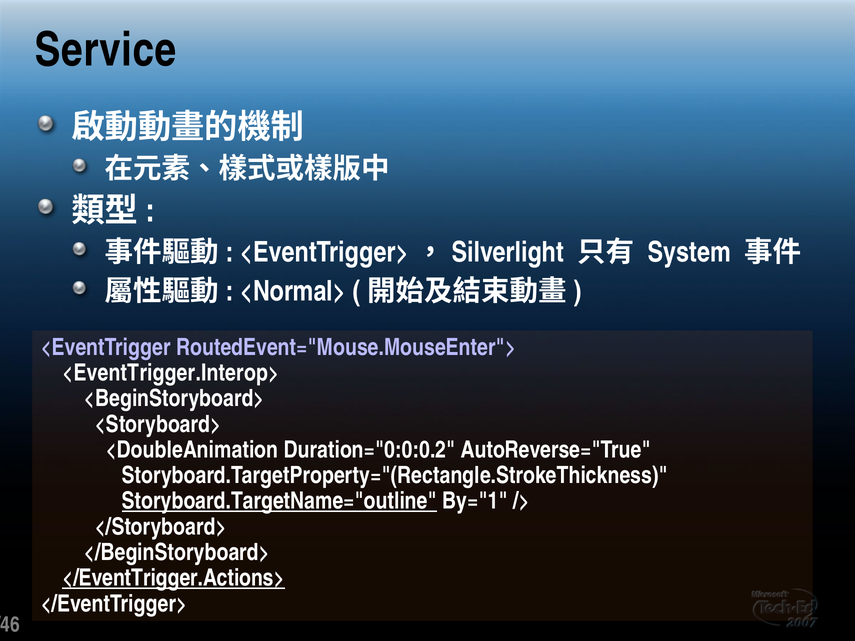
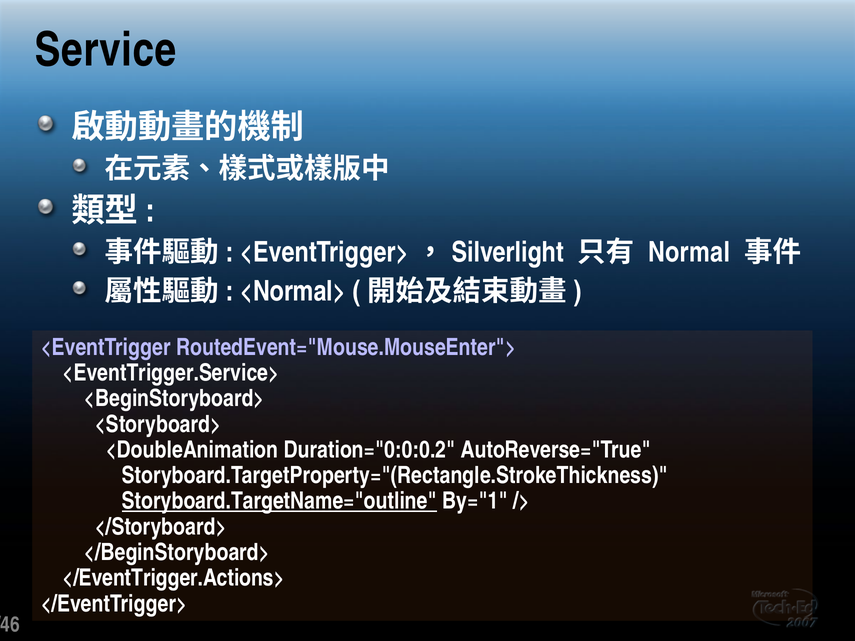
System: System -> Normal (689, 252)
<EventTrigger.Interop>: <EventTrigger.Interop> -> <EventTrigger.Service> (171, 373)
</EventTrigger.Actions> underline: present -> none (174, 578)
